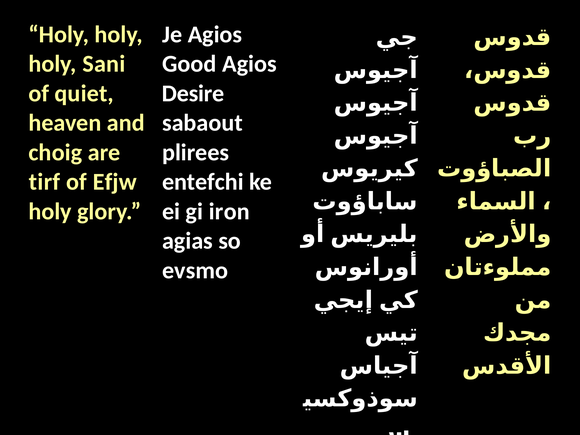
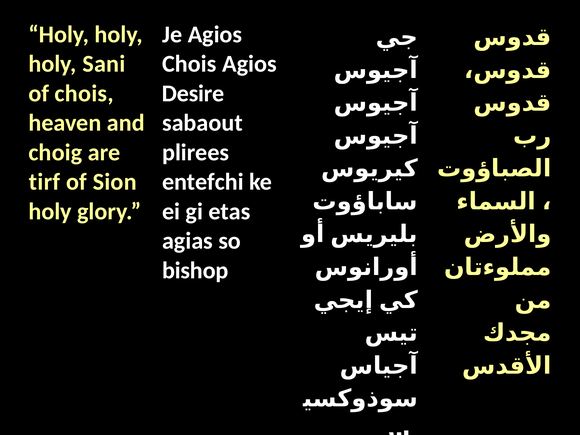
Good: Good -> Chois (189, 64)
of quiet: quiet -> chois (84, 93)
Efjw: Efjw -> Sion (115, 182)
iron: iron -> etas (229, 211)
evsmo: evsmo -> bishop (195, 270)
